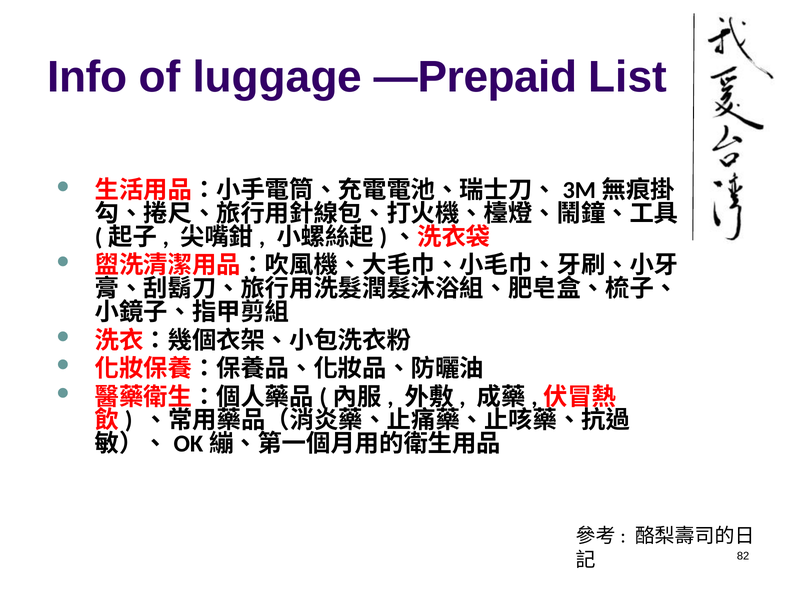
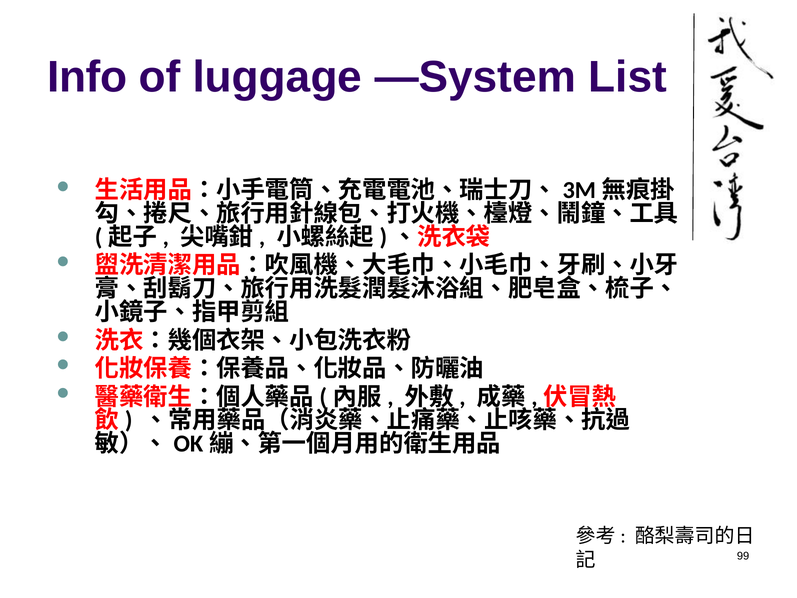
—Prepaid: —Prepaid -> —System (475, 77)
82: 82 -> 99 (743, 556)
